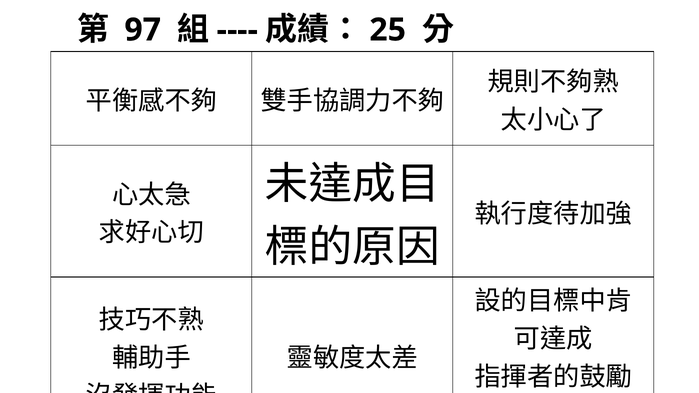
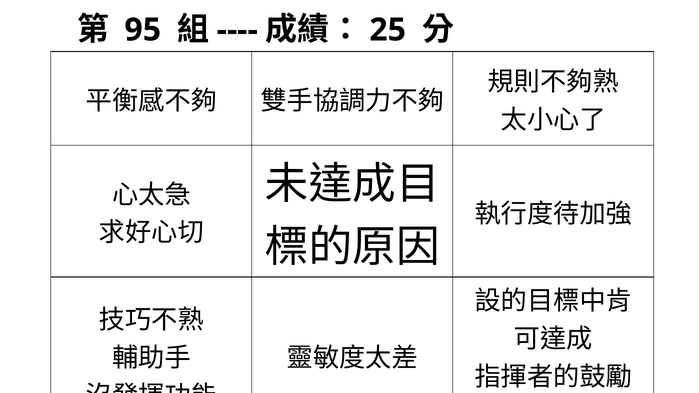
97: 97 -> 95 (143, 30)
